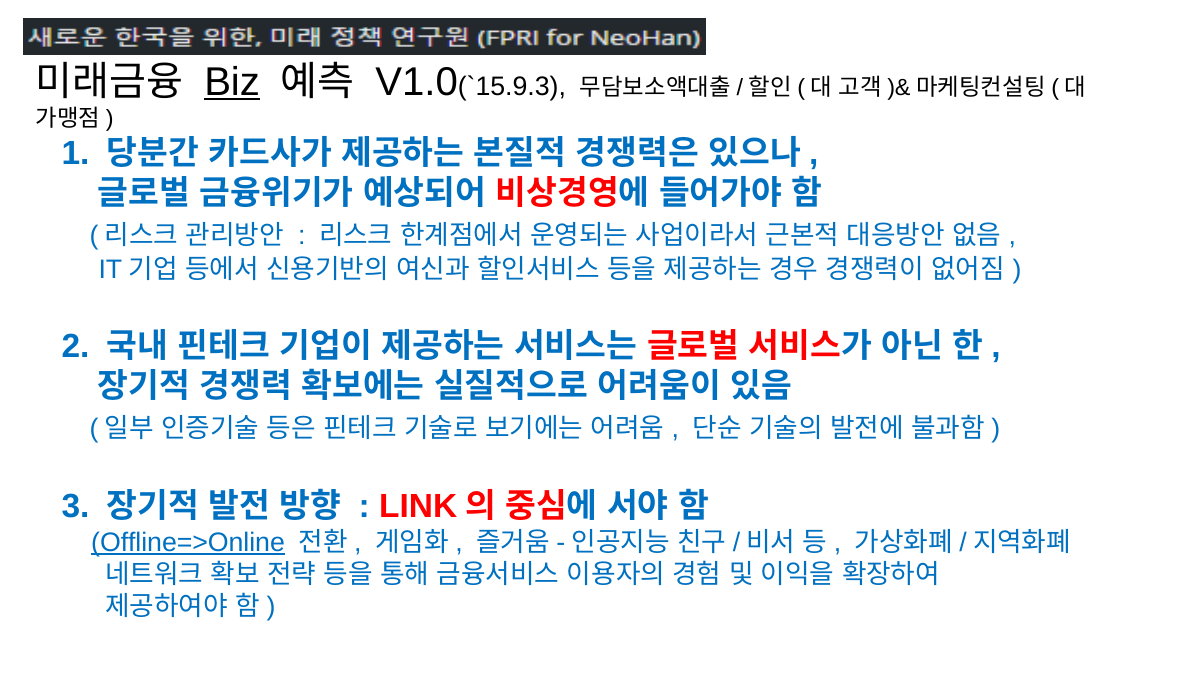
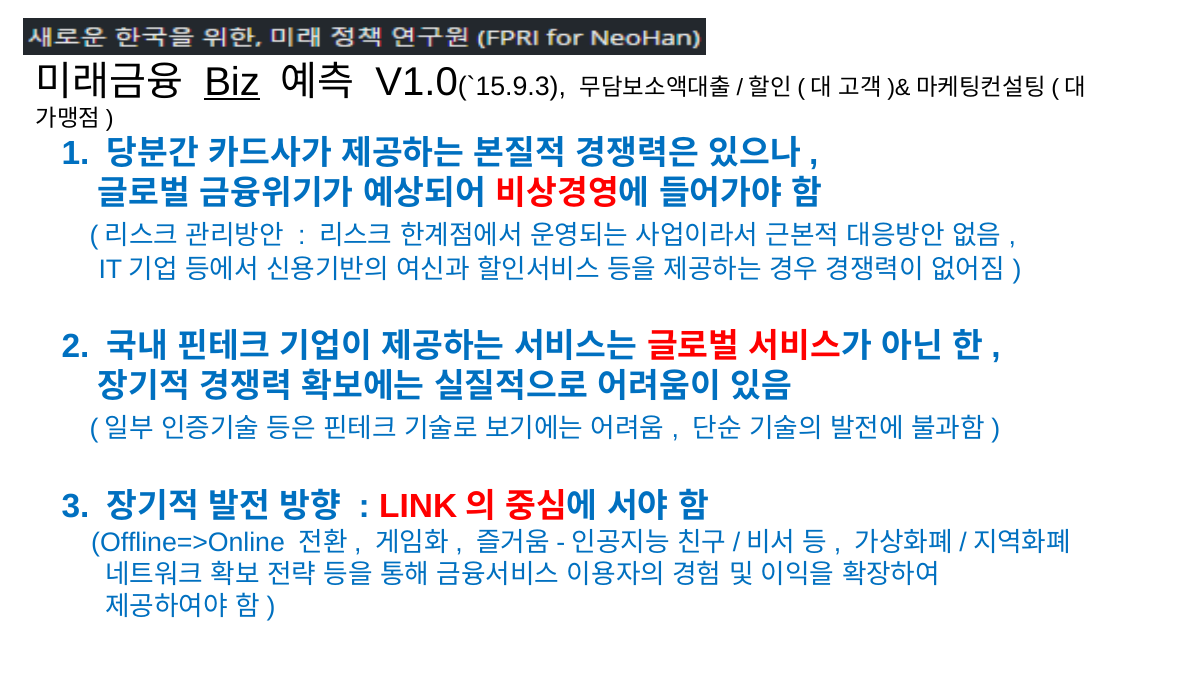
Offline=>Online underline: present -> none (188, 543)
